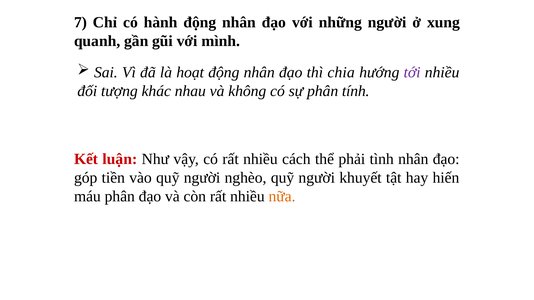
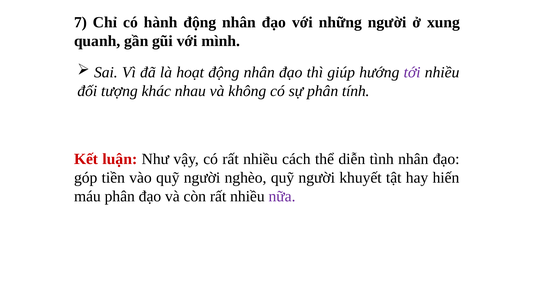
chia: chia -> giúp (341, 72)
phải: phải -> diễn (352, 159)
nữa colour: orange -> purple (282, 197)
